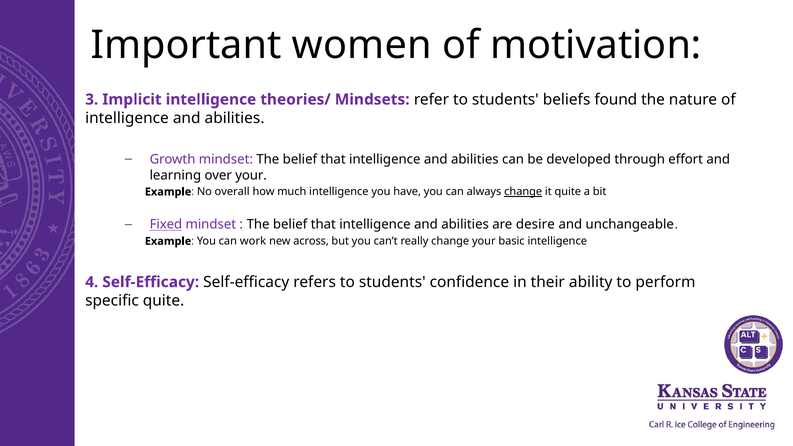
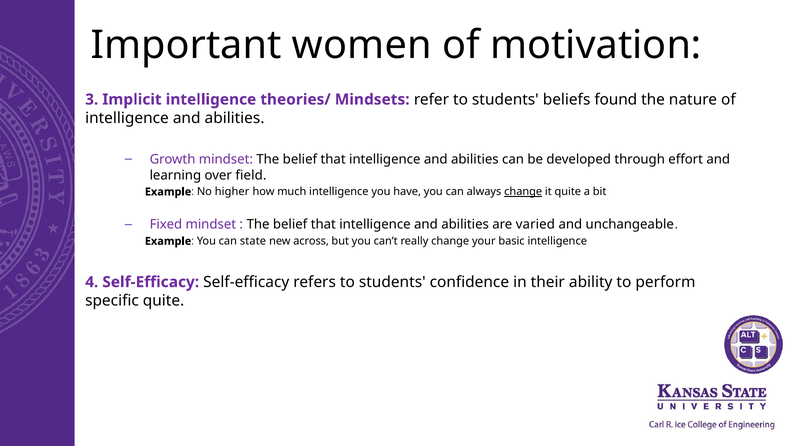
over your: your -> field (251, 175)
overall: overall -> higher (232, 192)
Fixed underline: present -> none (166, 225)
desire: desire -> varied (535, 225)
work: work -> state (253, 241)
